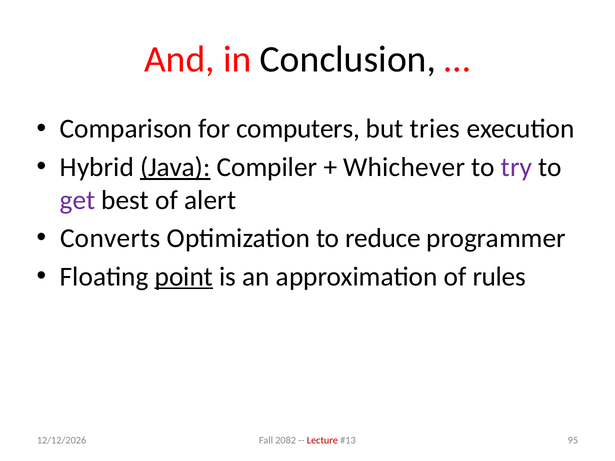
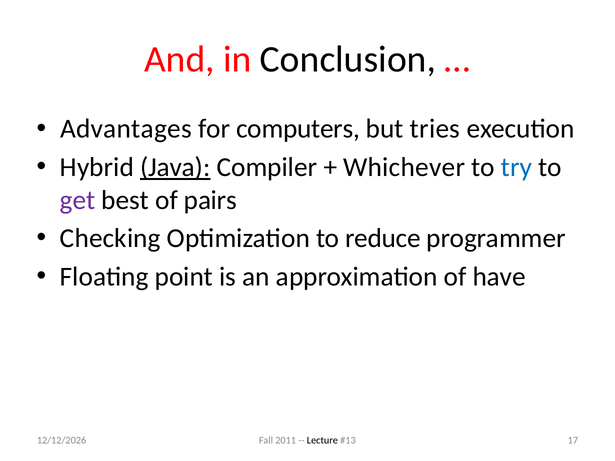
Comparison: Comparison -> Advantages (126, 129)
try colour: purple -> blue (516, 167)
alert: alert -> pairs (210, 200)
Converts: Converts -> Checking (110, 238)
point underline: present -> none (184, 277)
rules: rules -> have (499, 277)
2082: 2082 -> 2011 (286, 440)
Lecture colour: red -> black (322, 440)
95: 95 -> 17 (573, 440)
